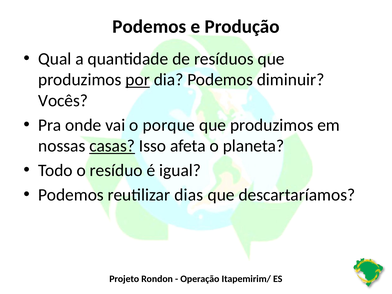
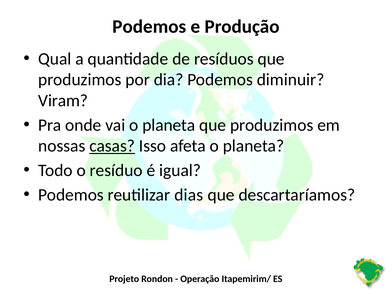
por underline: present -> none (138, 80)
Vocês: Vocês -> Viram (63, 101)
vai o porque: porque -> planeta (169, 125)
